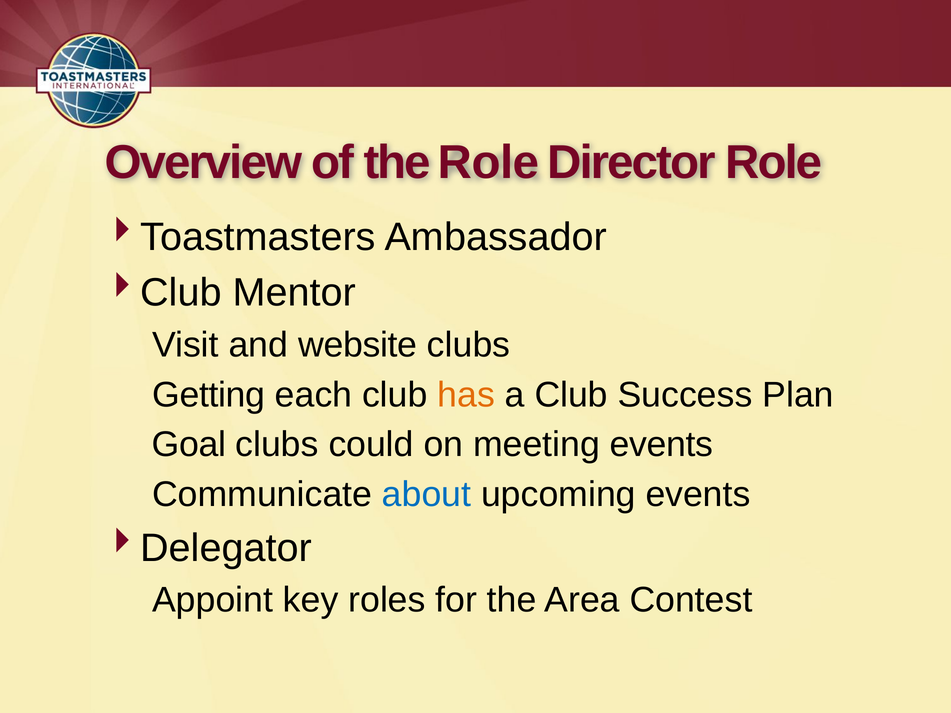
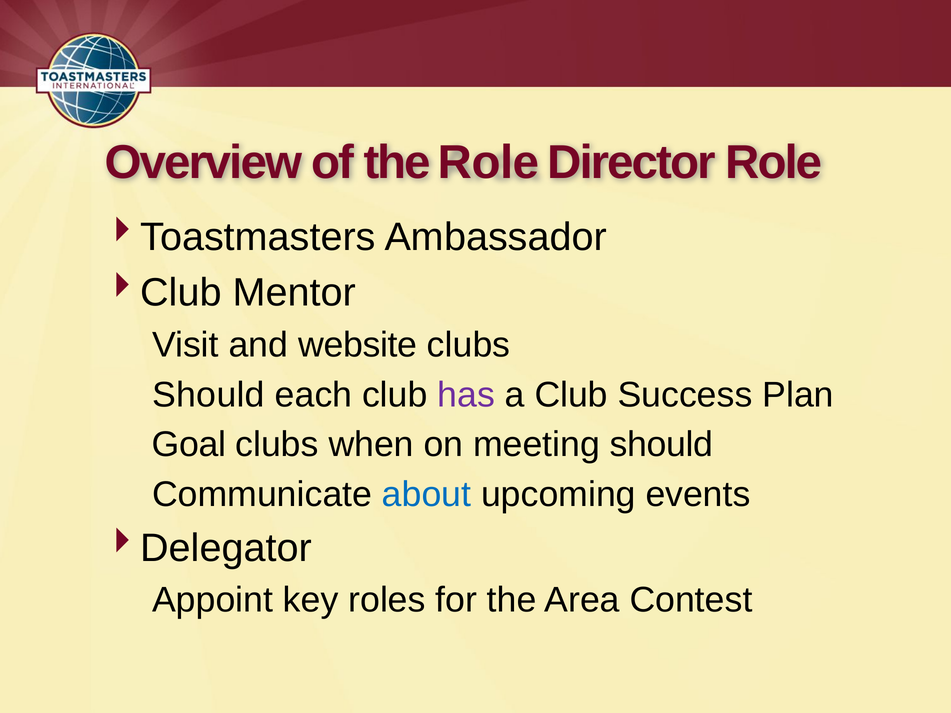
Getting: Getting -> Should (208, 395)
has colour: orange -> purple (466, 395)
could: could -> when (371, 445)
meeting events: events -> should (661, 445)
